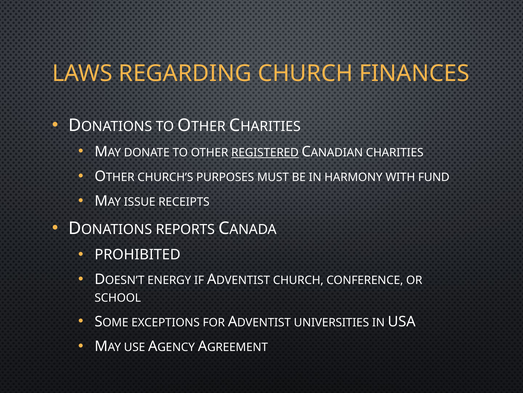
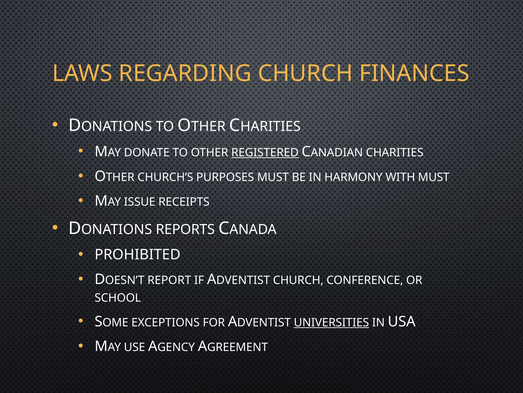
WITH FUND: FUND -> MUST (434, 177)
ENERGY: ENERGY -> REPORT (169, 280)
UNIVERSITIES underline: none -> present (331, 322)
